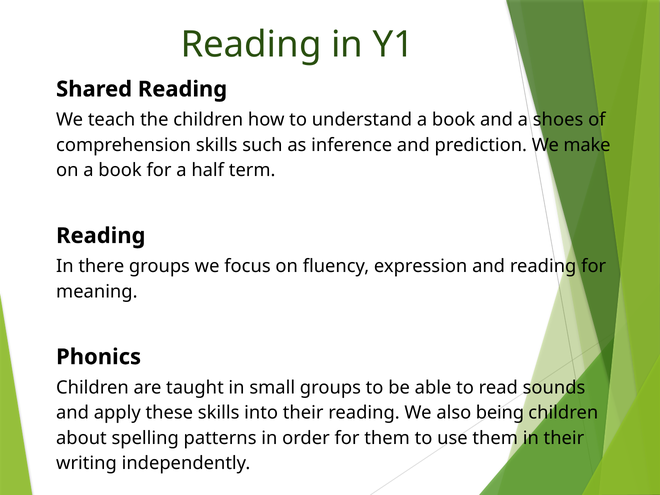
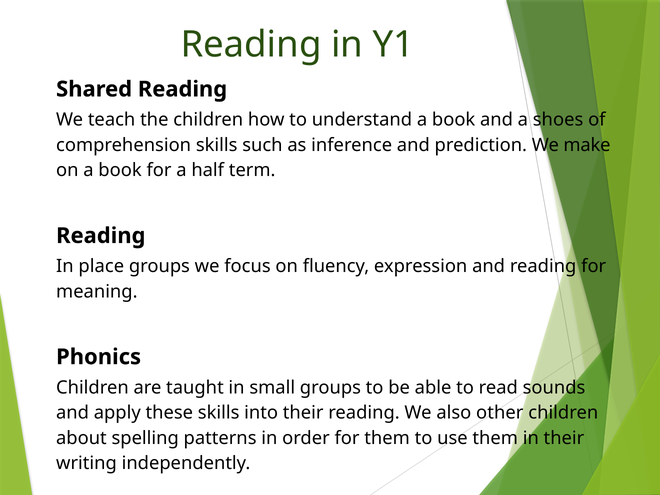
there: there -> place (101, 266)
being: being -> other (500, 413)
